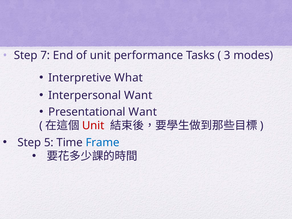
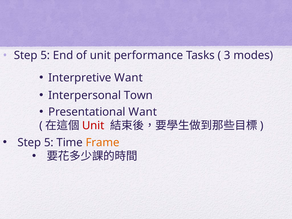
7: 7 -> 5 (45, 55)
Interpretive What: What -> Want (129, 78)
Interpersonal Want: Want -> Town (138, 95)
Frame colour: blue -> orange (103, 142)
